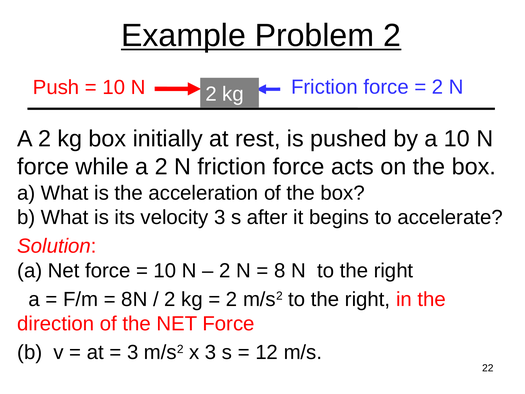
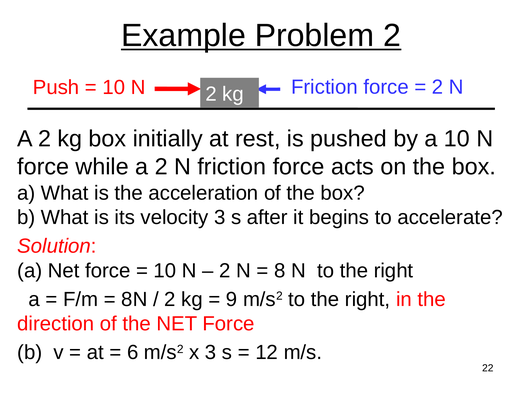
2: 2 -> 9 (232, 299)
3: 3 -> 6 (133, 352)
